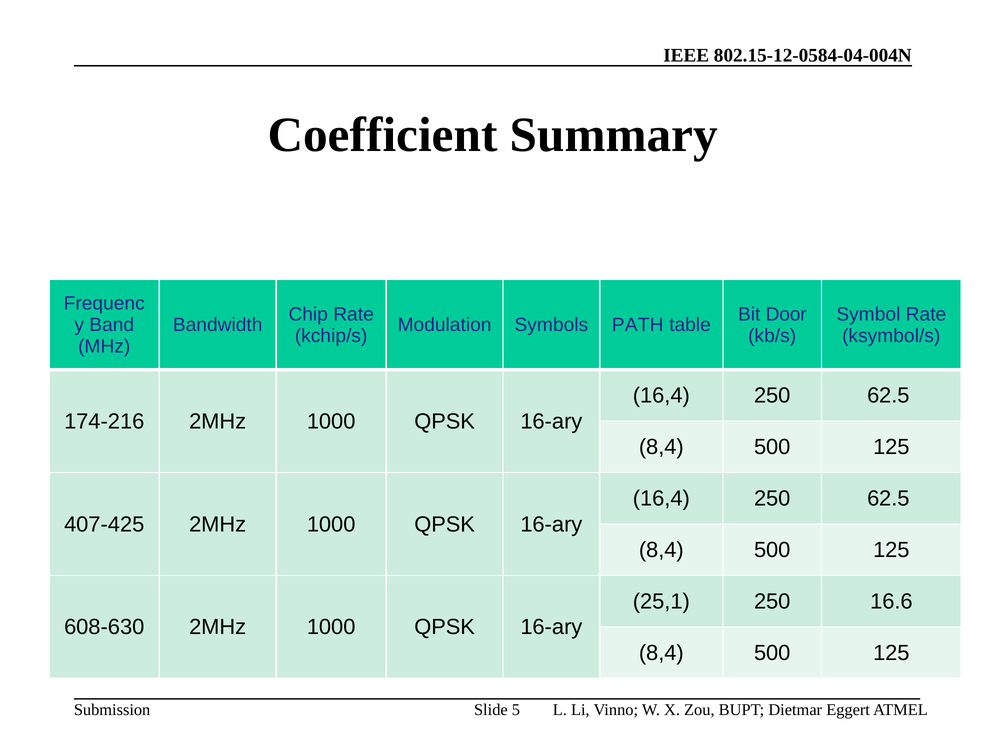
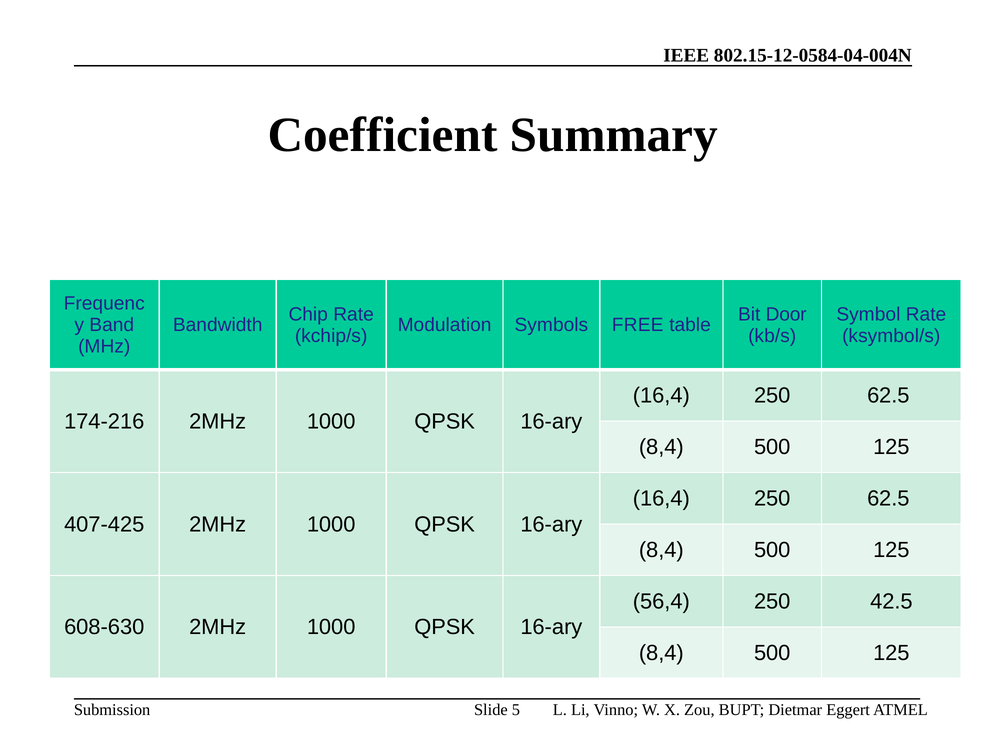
PATH: PATH -> FREE (638, 325)
25,1: 25,1 -> 56,4 (661, 601)
16.6: 16.6 -> 42.5 (891, 601)
